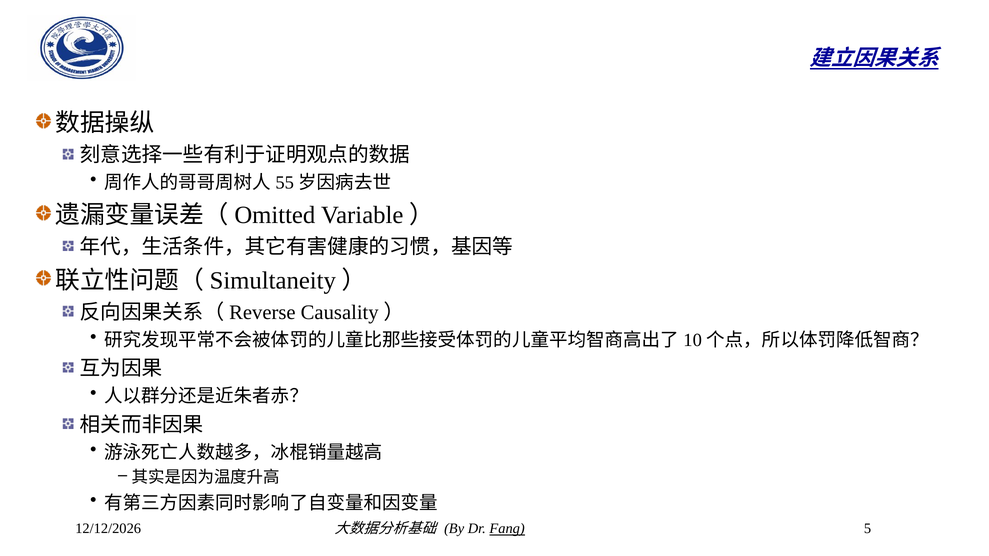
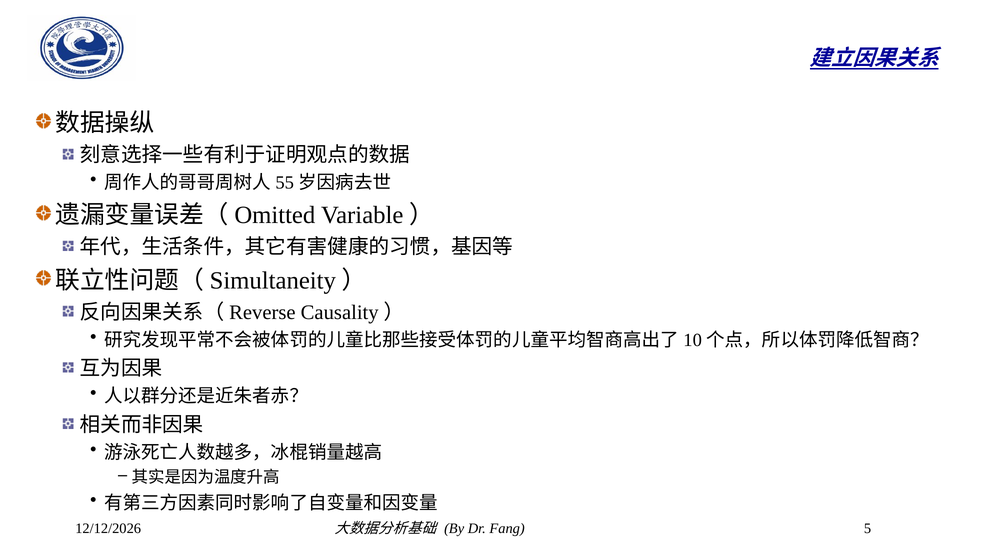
Fang underline: present -> none (507, 529)
